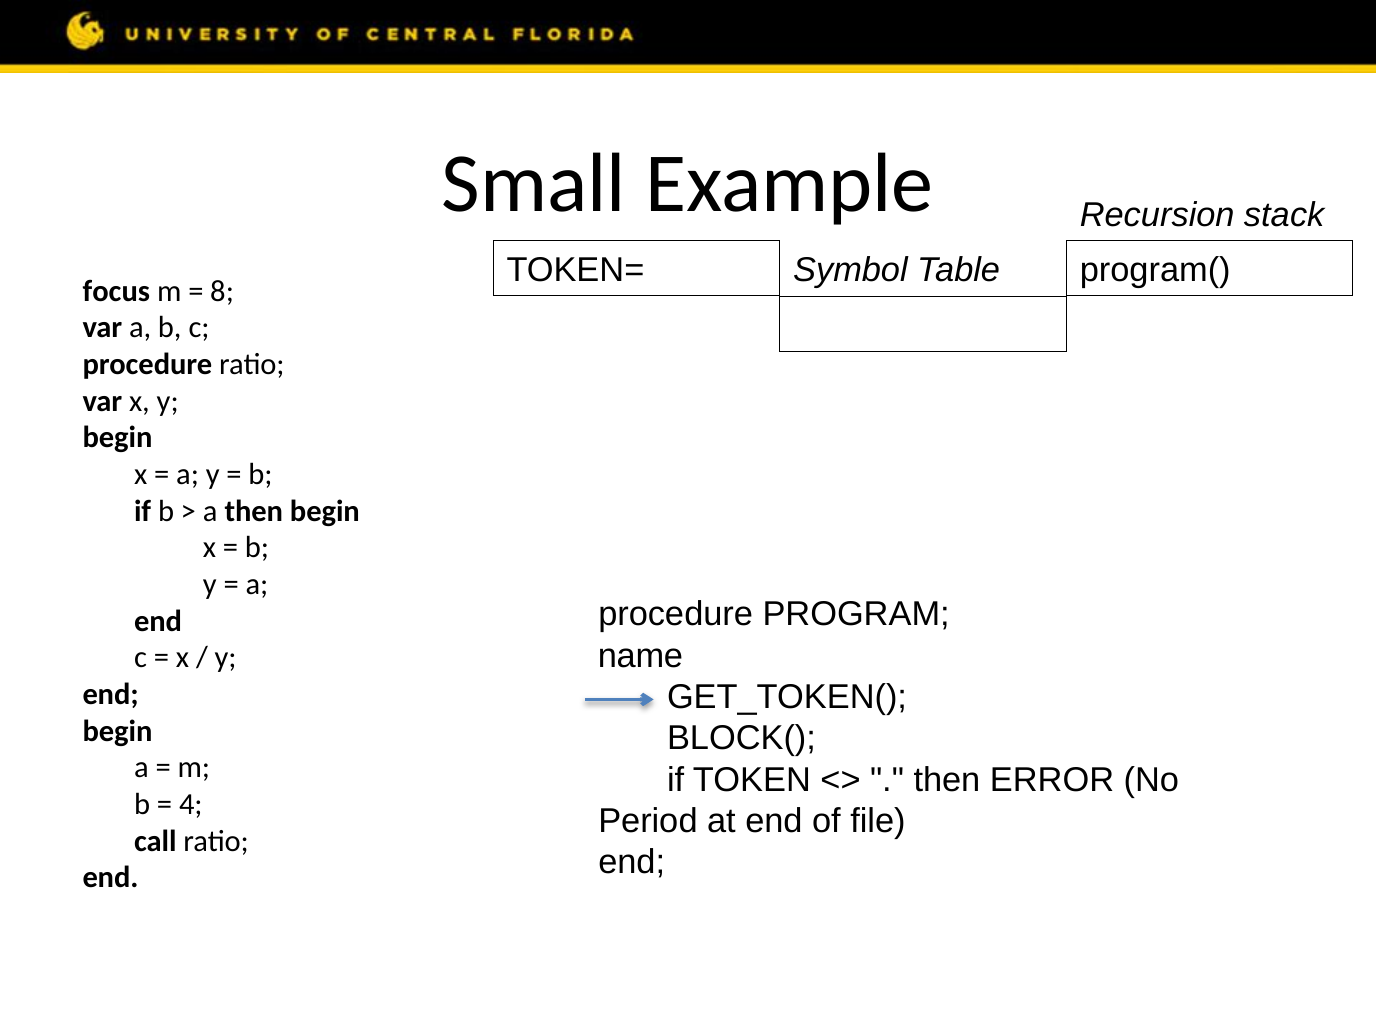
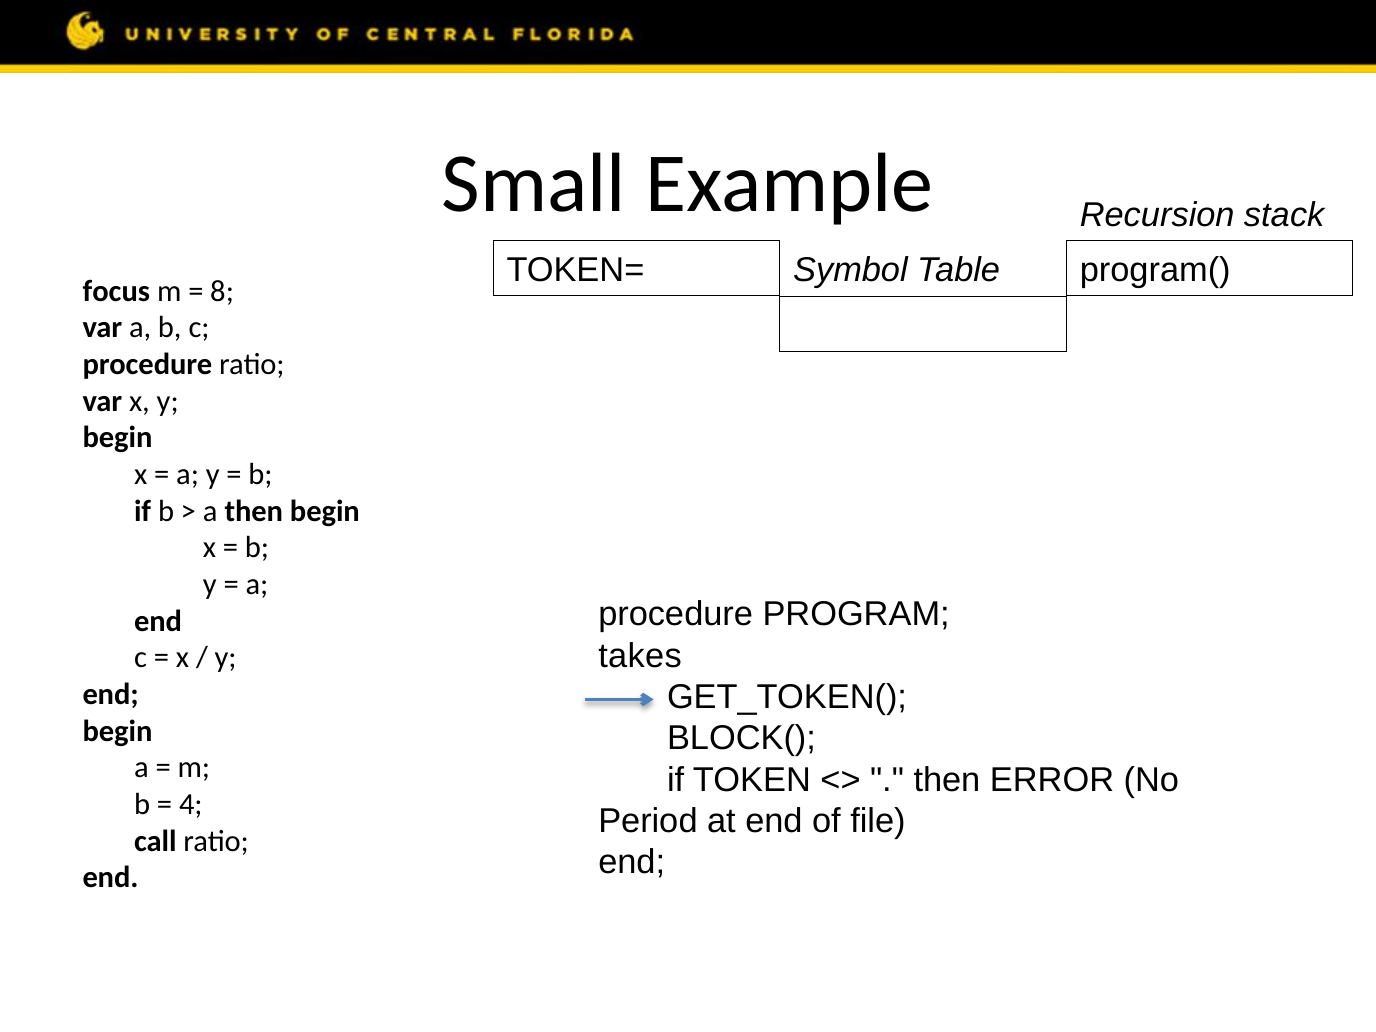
name: name -> takes (640, 656)
